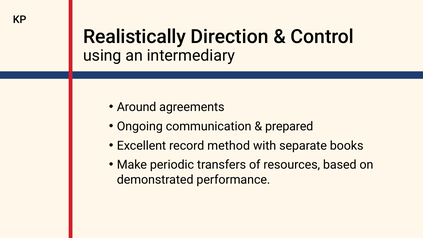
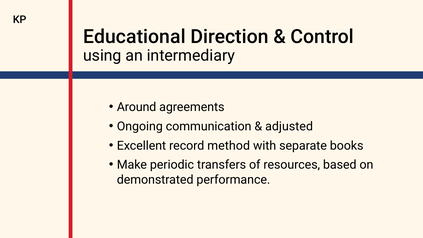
Realistically: Realistically -> Educational (134, 37)
prepared: prepared -> adjusted (289, 126)
